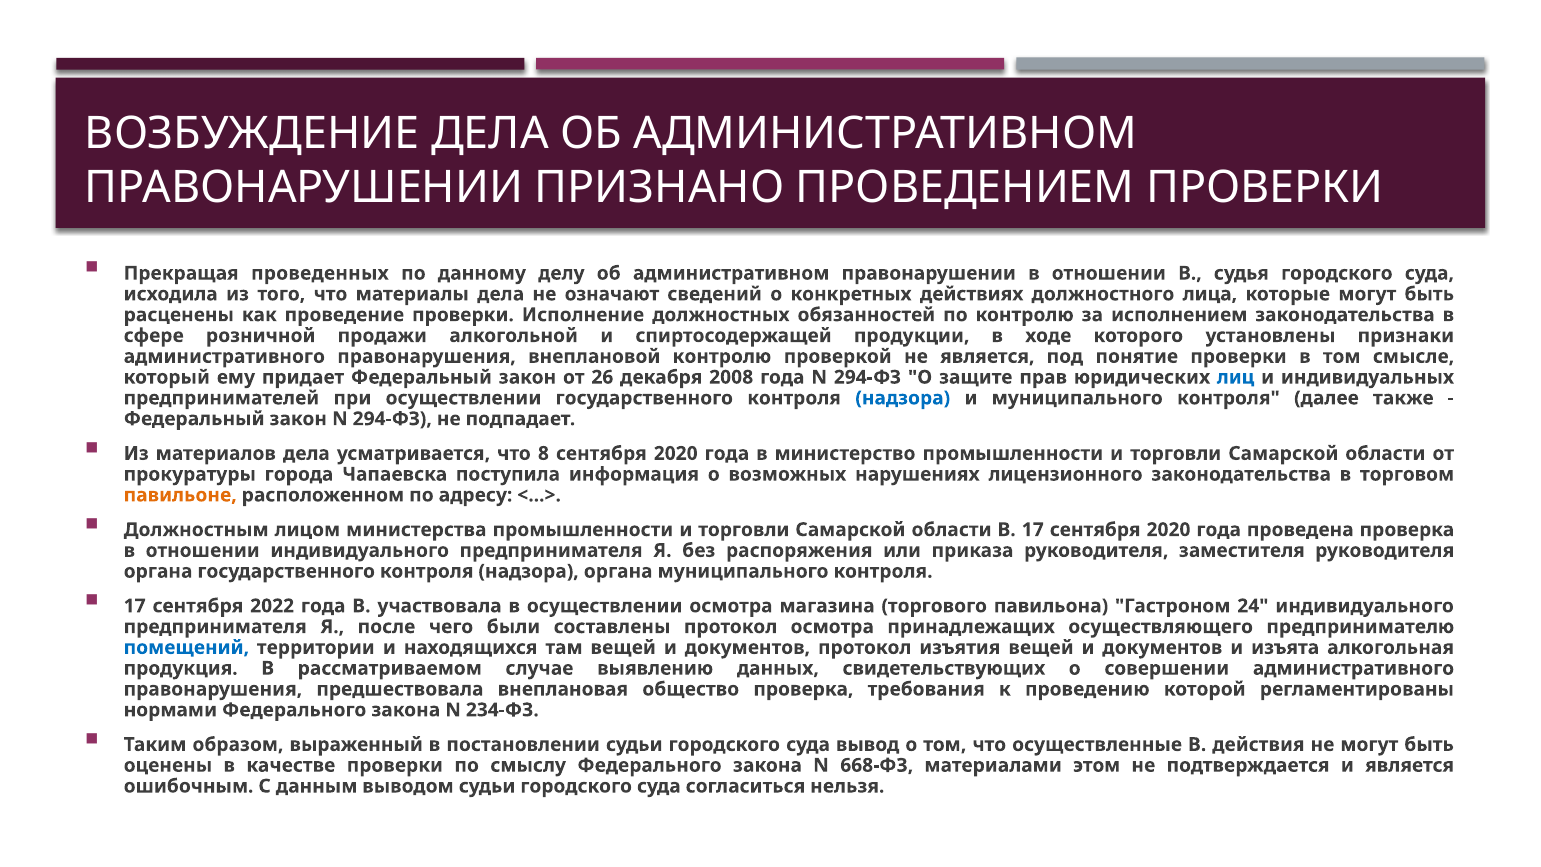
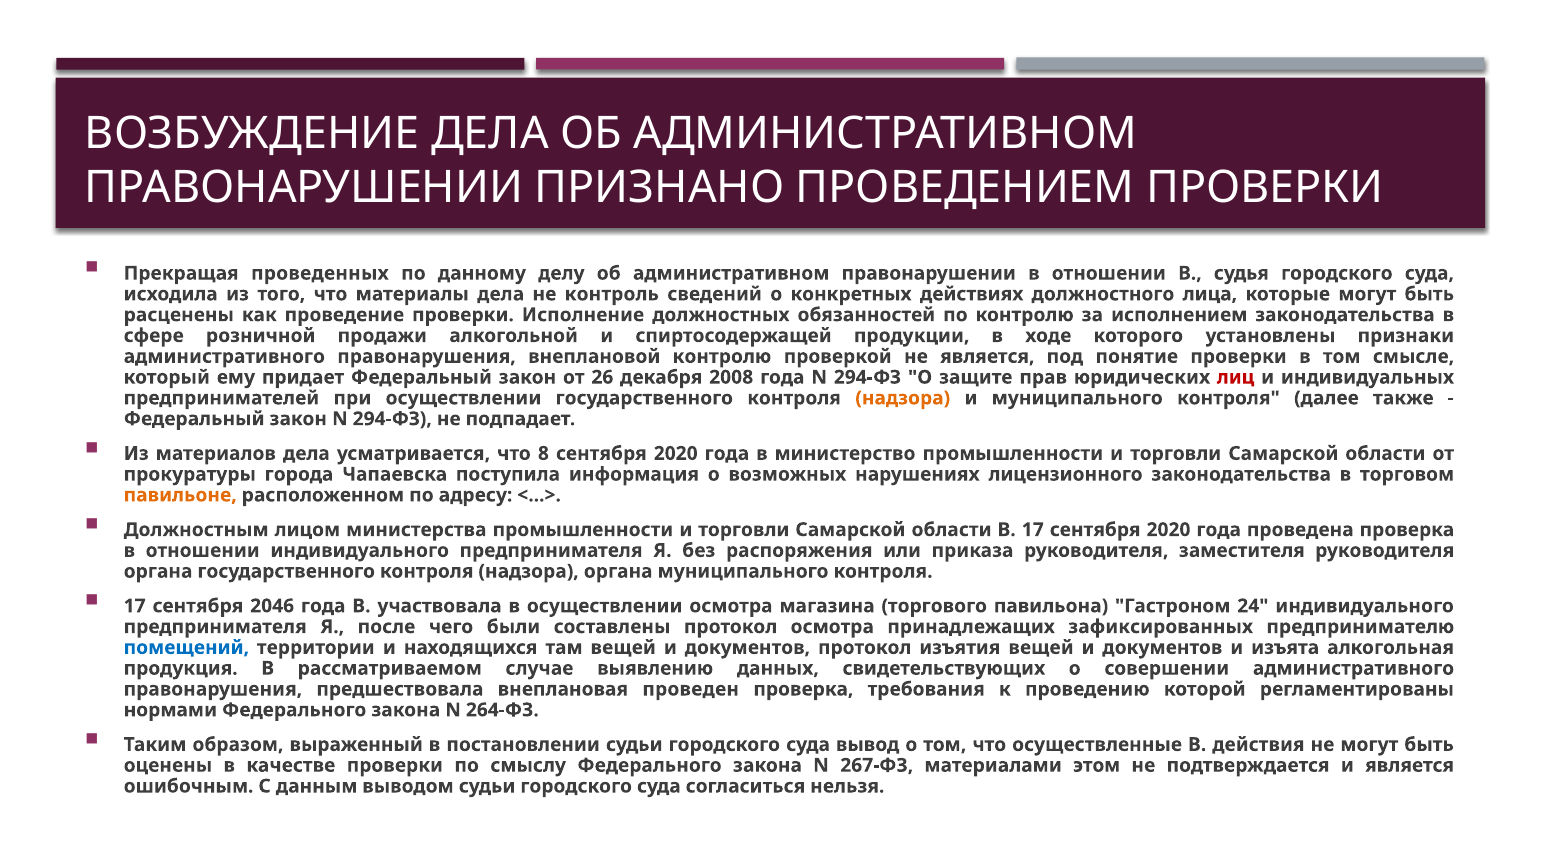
означают: означают -> контроль (612, 294)
лиц colour: blue -> red (1236, 377)
надзора colour: blue -> orange (903, 398)
2022: 2022 -> 2046 (272, 606)
осуществляющего: осуществляющего -> зафиксированных (1161, 627)
общество: общество -> проведен (691, 689)
234-ФЗ: 234-ФЗ -> 264-ФЗ (502, 710)
668-ФЗ: 668-ФЗ -> 267-ФЗ (877, 765)
